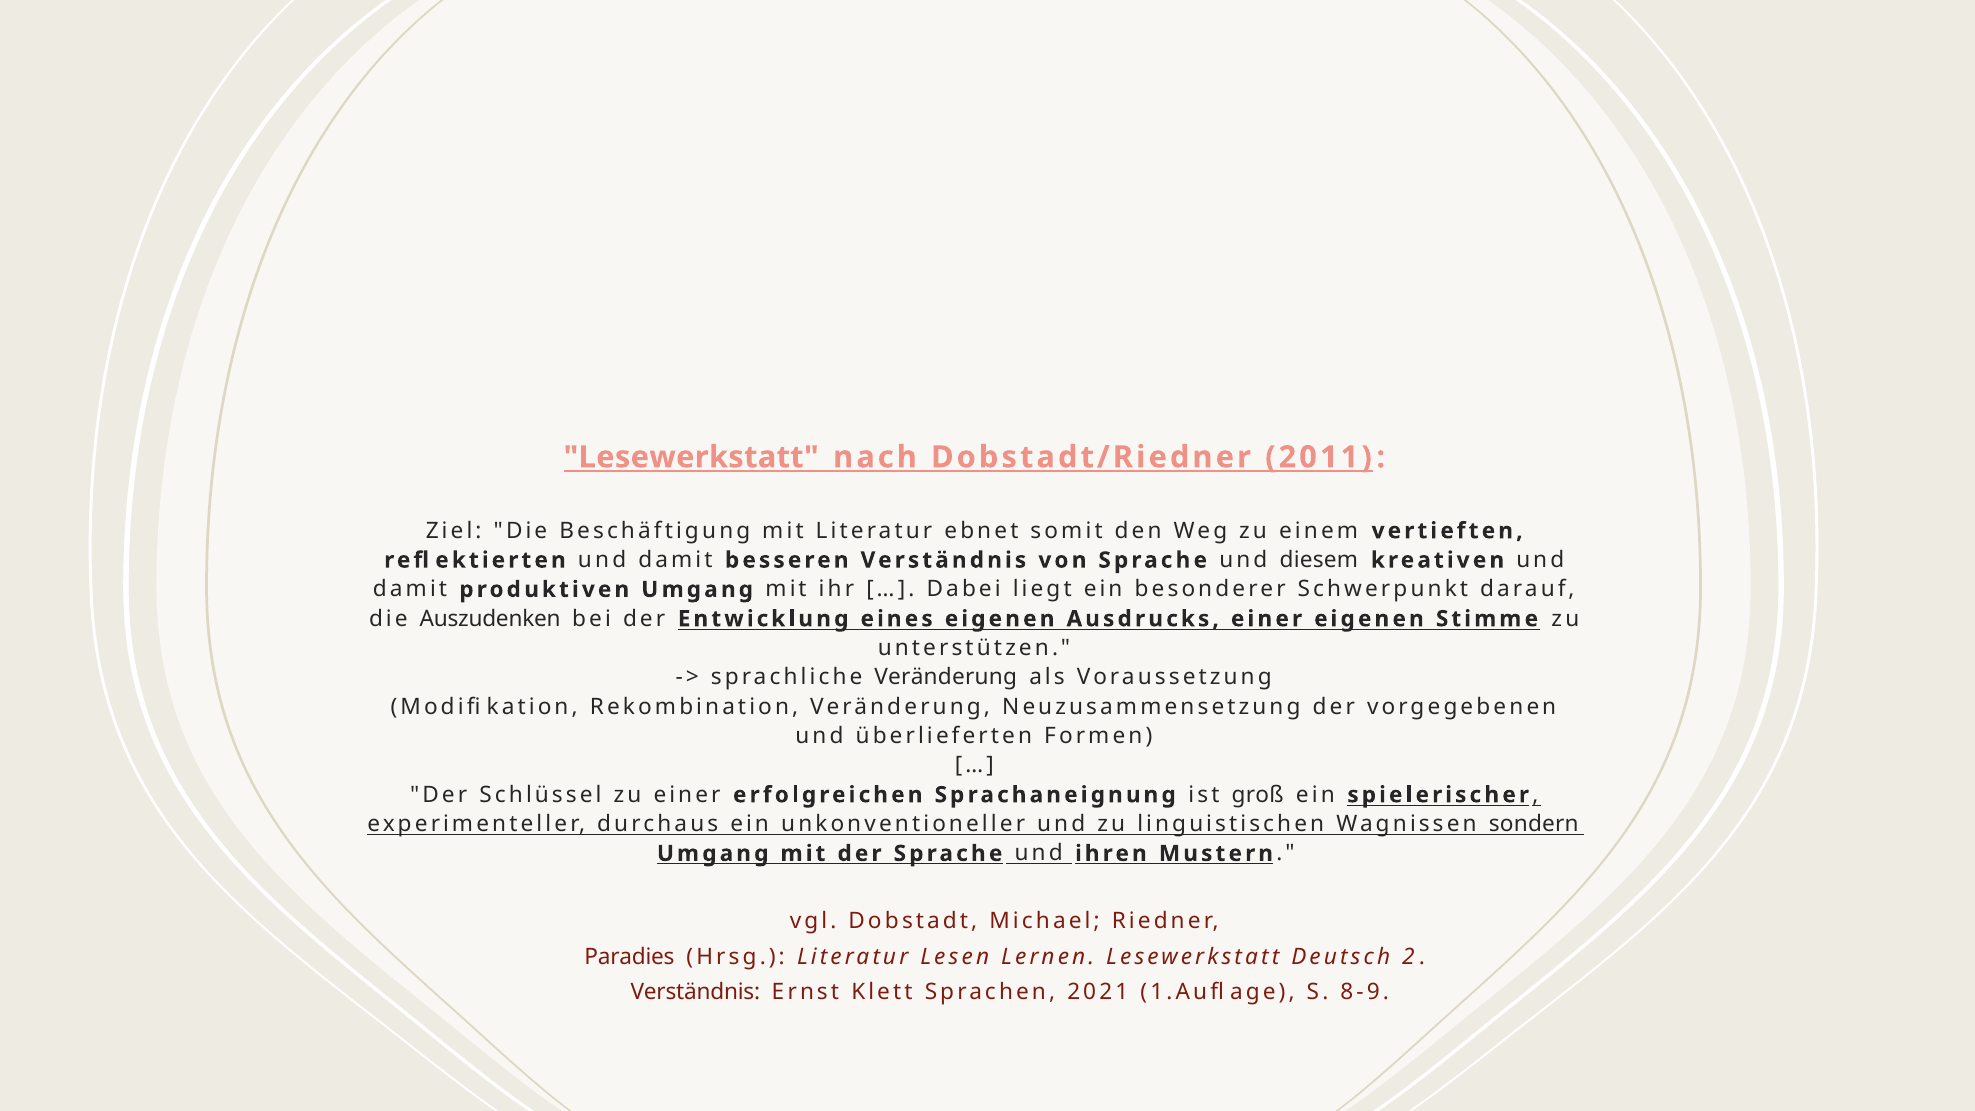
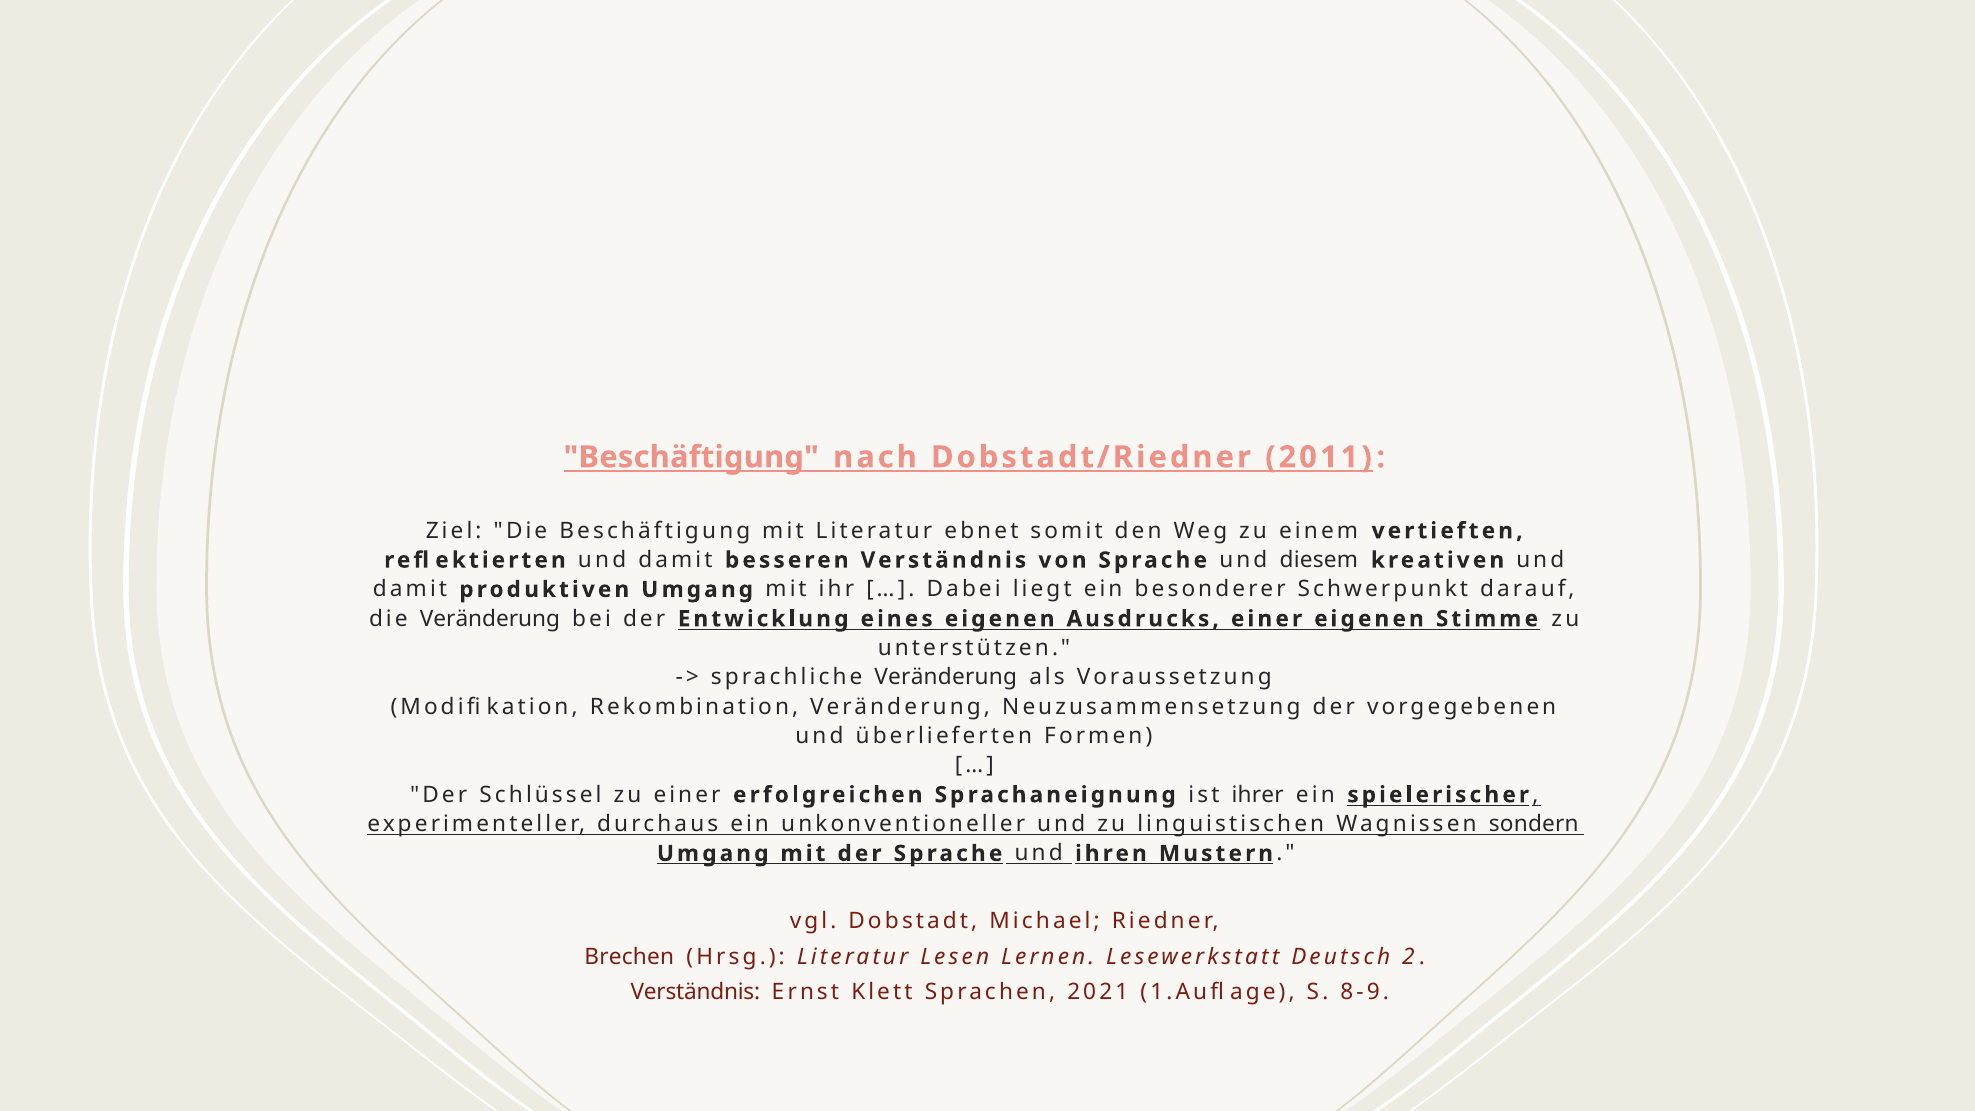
Lesewerkstatt: Lesewerkstatt -> Beschäftigung (691, 457)
die Auszudenken: Auszudenken -> Veränderung (490, 619)
groß: groß -> ihrer (1258, 795)
Paradies: Paradies -> Brechen (629, 957)
